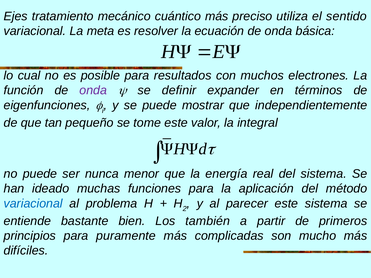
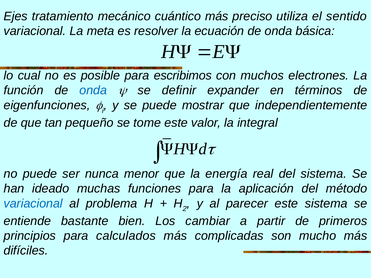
resultados: resultados -> escribimos (183, 76)
onda colour: purple -> blue (93, 90)
también: también -> cambiar (208, 221)
puramente: puramente -> calculados (126, 236)
